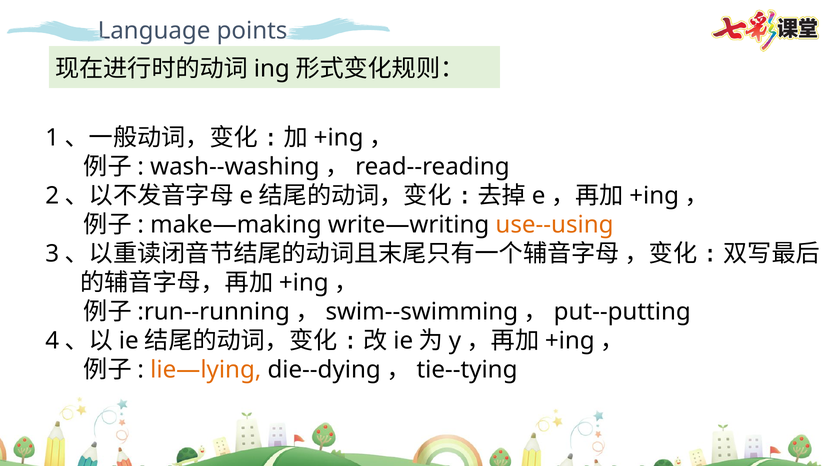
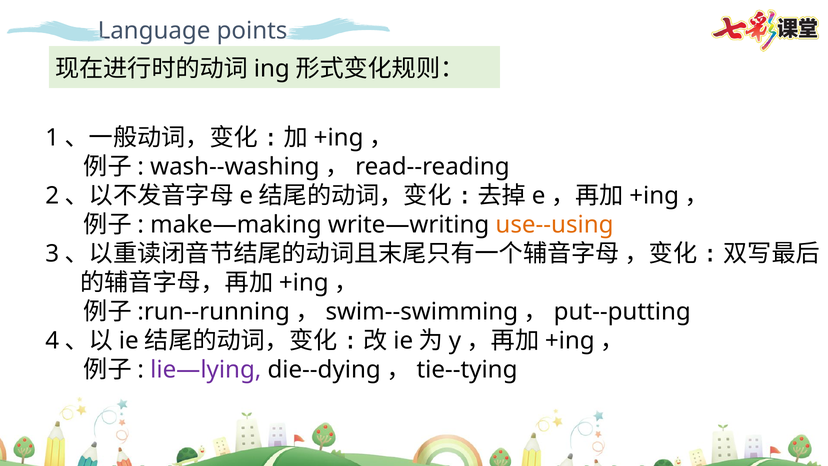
lie—lying colour: orange -> purple (206, 370)
